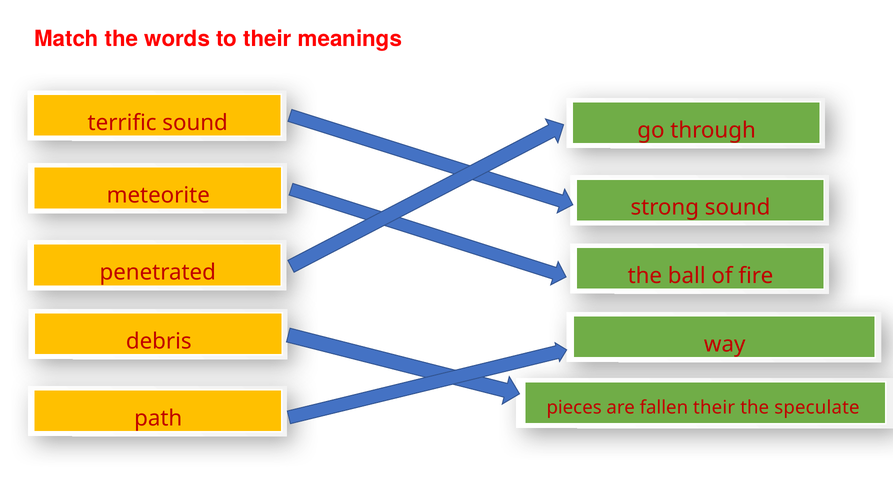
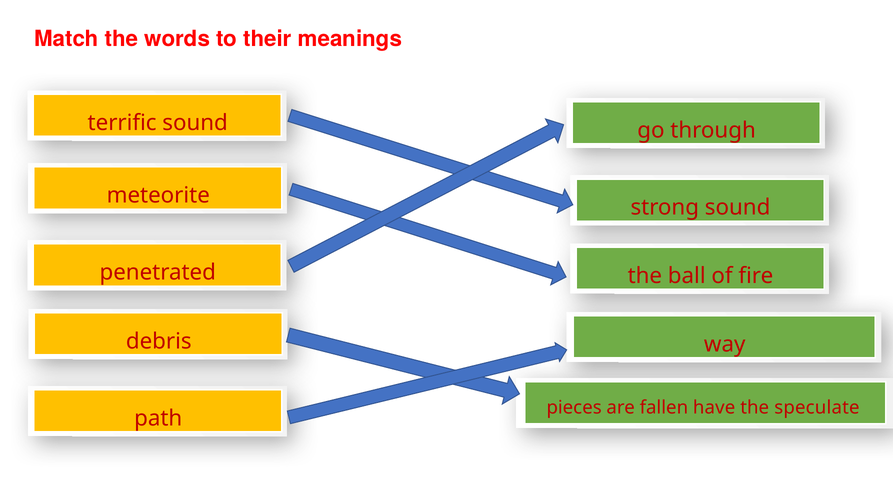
fallen their: their -> have (714, 408)
